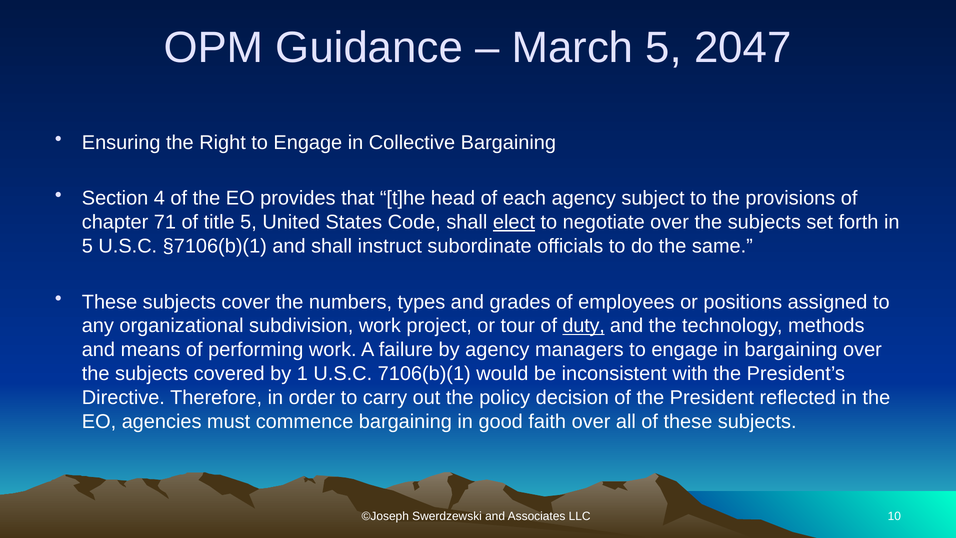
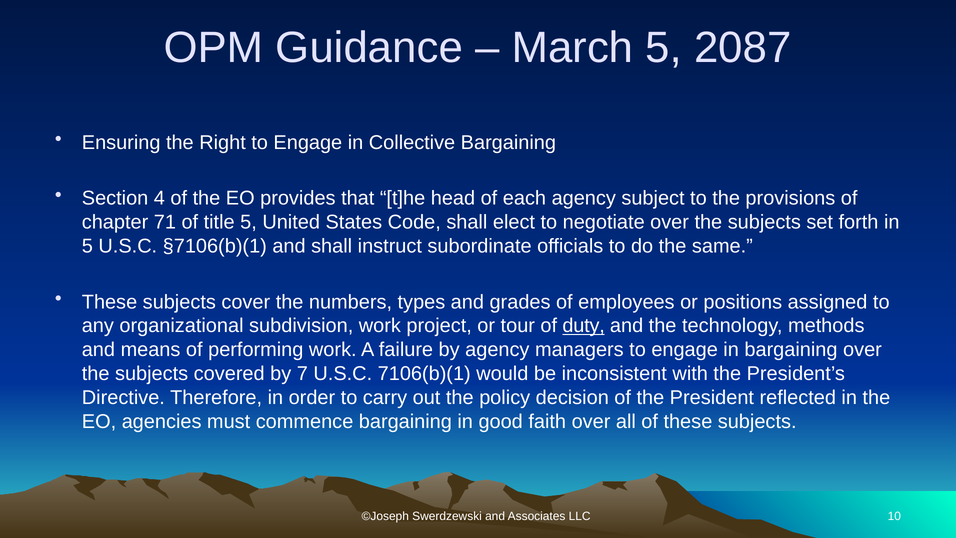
2047: 2047 -> 2087 (743, 48)
elect underline: present -> none (514, 222)
1: 1 -> 7 (302, 374)
